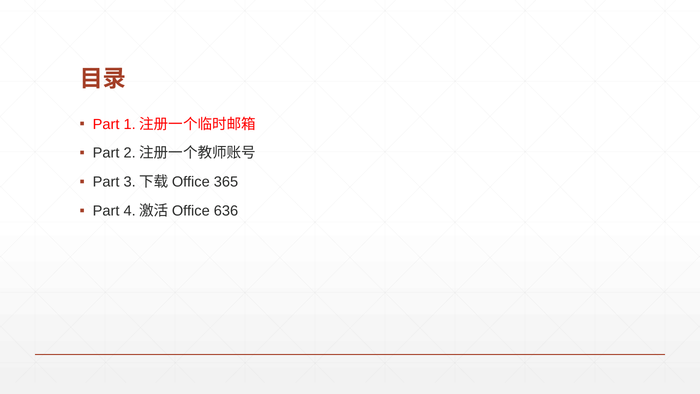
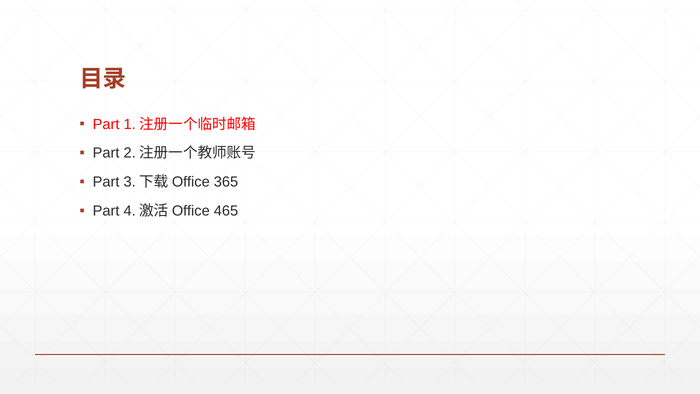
636: 636 -> 465 (226, 211)
